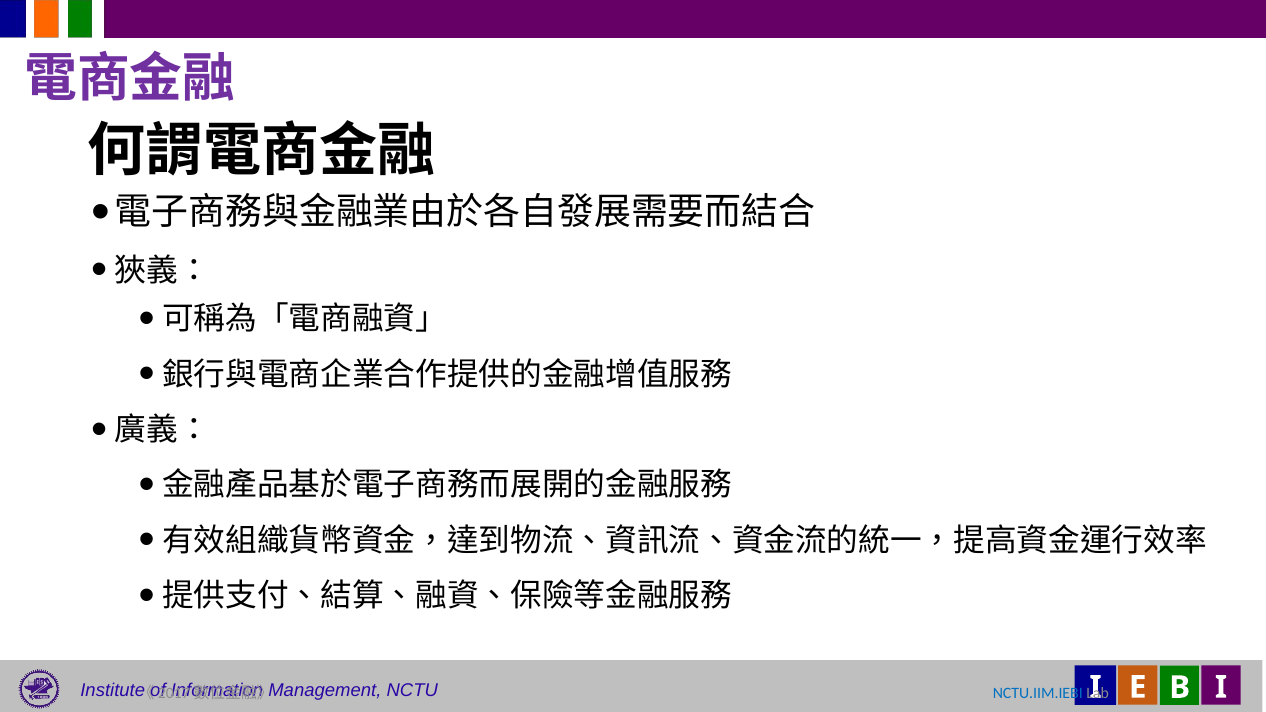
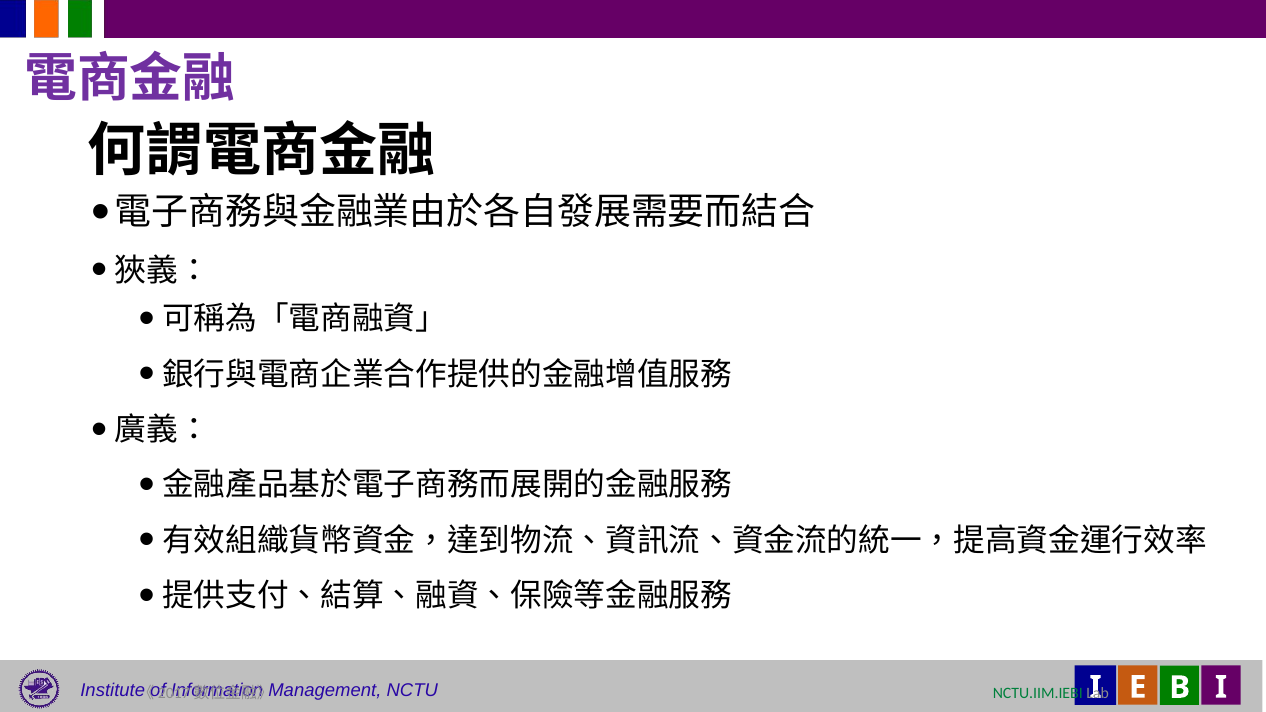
NCTU.IIM.IEBI colour: blue -> green (1038, 693)
